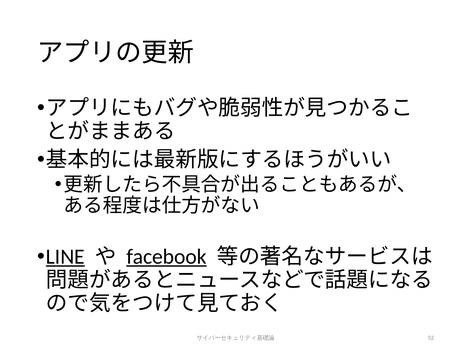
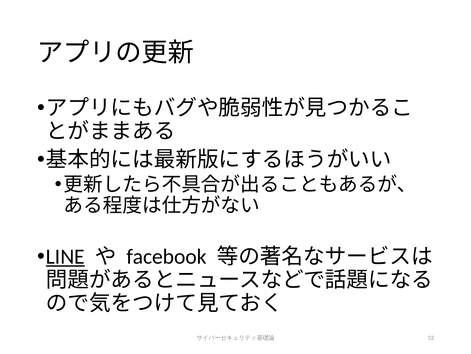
facebook underline: present -> none (167, 256)
